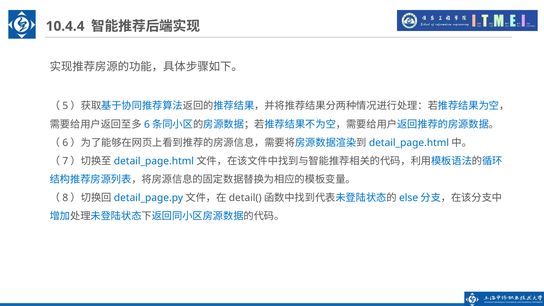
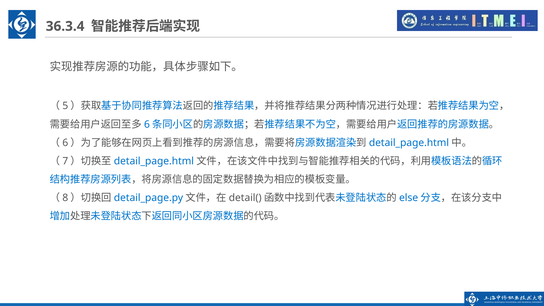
10.4.4: 10.4.4 -> 36.3.4 (65, 26)
